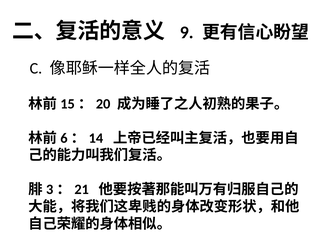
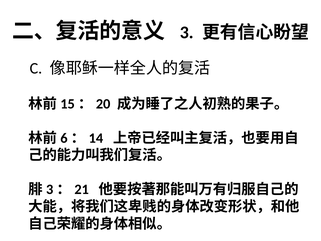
9: 9 -> 3 (187, 33)
